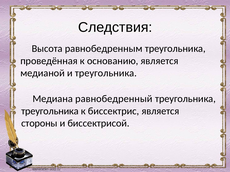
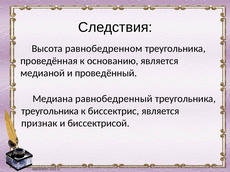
равнобедренным: равнобедренным -> равнобедренном (104, 49)
и треугольника: треугольника -> проведённый (106, 73)
стороны: стороны -> признак (39, 124)
